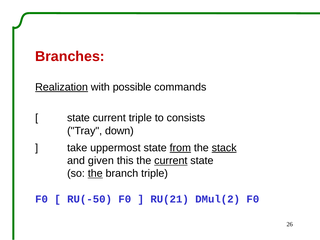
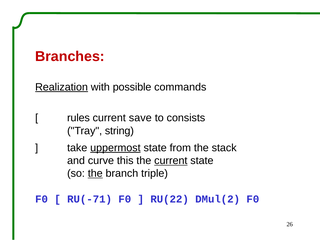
state: state -> rules (78, 118)
current triple: triple -> save (140, 118)
down: down -> string (119, 131)
uppermost underline: none -> present (115, 148)
from underline: present -> none (180, 148)
stack underline: present -> none (224, 148)
given: given -> curve (101, 161)
RU(-50: RU(-50 -> RU(-71 (90, 199)
RU(21: RU(21 -> RU(22 (170, 199)
